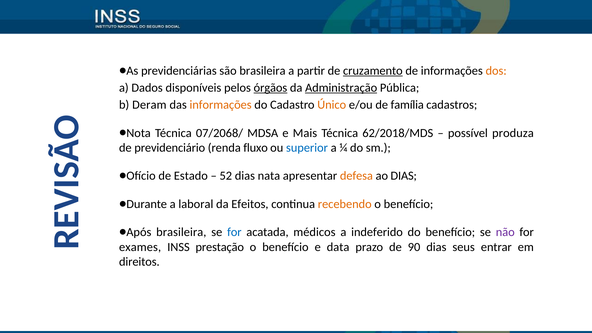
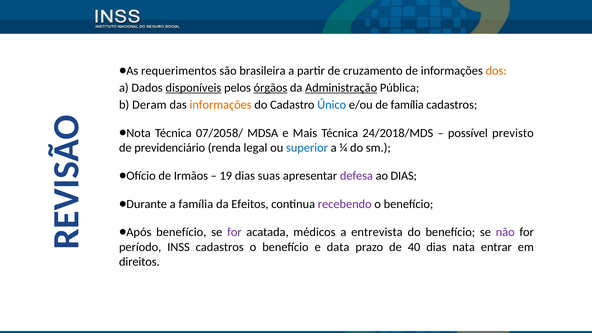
previdenciárias: previdenciárias -> requerimentos (179, 71)
cruzamento underline: present -> none (373, 71)
disponíveis underline: none -> present (193, 88)
Único colour: orange -> blue (332, 105)
07/2068/: 07/2068/ -> 07/2058/ (219, 133)
62/2018/MDS: 62/2018/MDS -> 24/2018/MDS (398, 133)
produza: produza -> previsto (513, 133)
fluxo: fluxo -> legal (255, 148)
Estado: Estado -> Irmãos (191, 176)
52: 52 -> 19 (226, 176)
nata: nata -> suas (269, 176)
defesa colour: orange -> purple (356, 176)
a laboral: laboral -> família (196, 204)
recebendo colour: orange -> purple (345, 204)
brasileira: brasileira -> benefício (181, 232)
for colour: blue -> purple (234, 232)
indeferido: indeferido -> entrevista (377, 232)
exames: exames -> período (140, 247)
INSS prestação: prestação -> cadastros (220, 247)
90: 90 -> 40 (414, 247)
seus: seus -> nata (464, 247)
